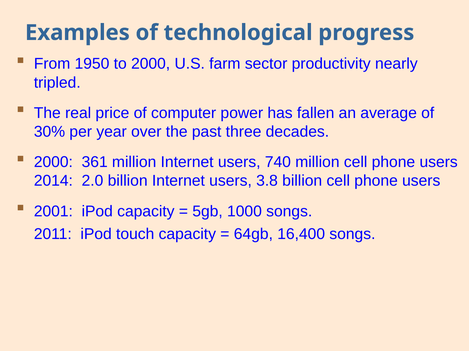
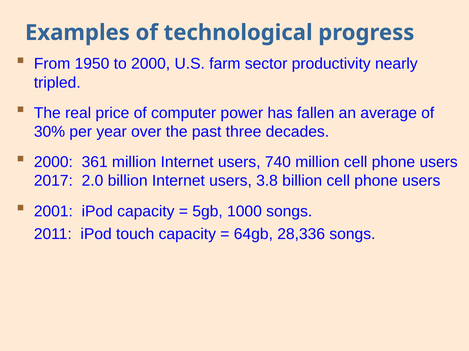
2014: 2014 -> 2017 (53, 181)
16,400: 16,400 -> 28,336 (301, 234)
